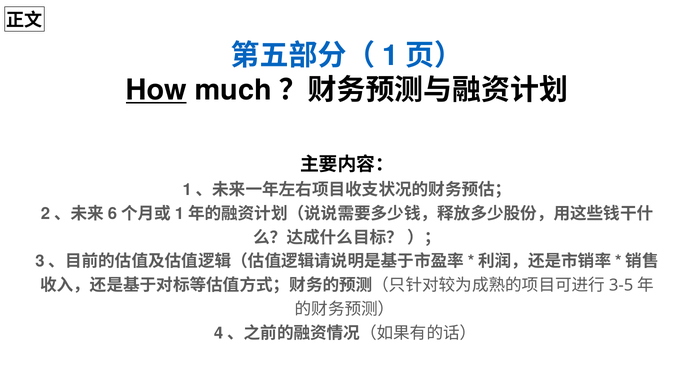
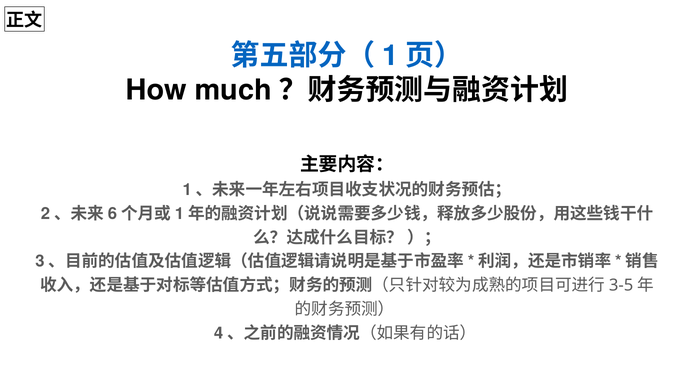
How underline: present -> none (156, 90)
